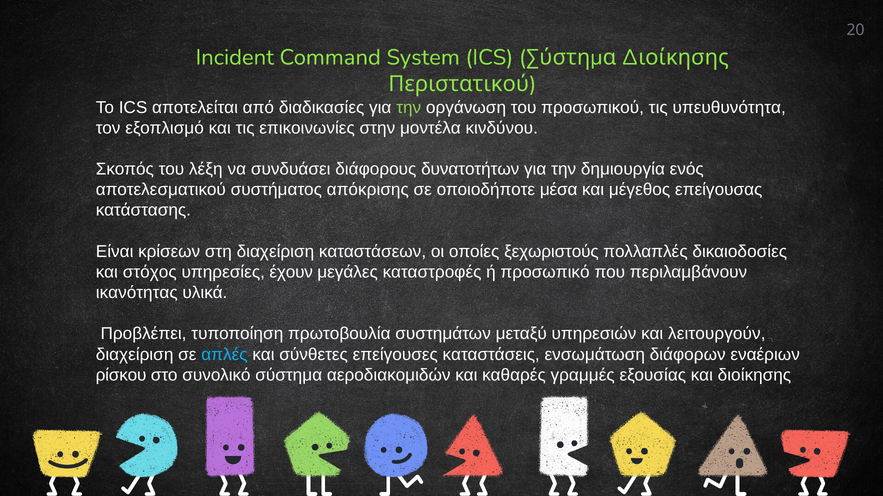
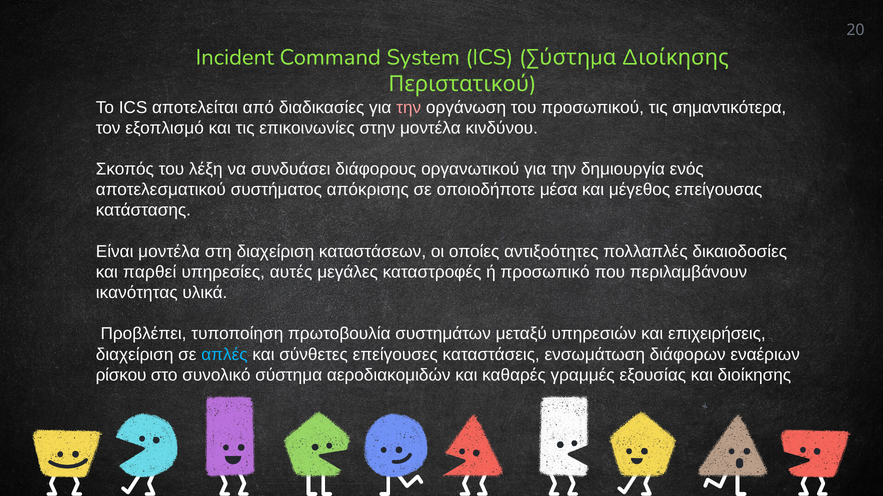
την colour: light green -> pink (409, 108)
υπευθυνότητα: υπευθυνότητα -> σημαντικότερα (729, 108)
δυνατοτήτων: δυνατοτήτων -> οργανωτικού (470, 169)
Είναι κρίσεων: κρίσεων -> μοντέλα (169, 252)
ξεχωριστούς: ξεχωριστούς -> αντιξοότητες (551, 252)
στόχος: στόχος -> παρθεί (150, 272)
έχουν: έχουν -> αυτές (291, 272)
λειτουργούν: λειτουργούν -> επιχειρήσεις (717, 334)
